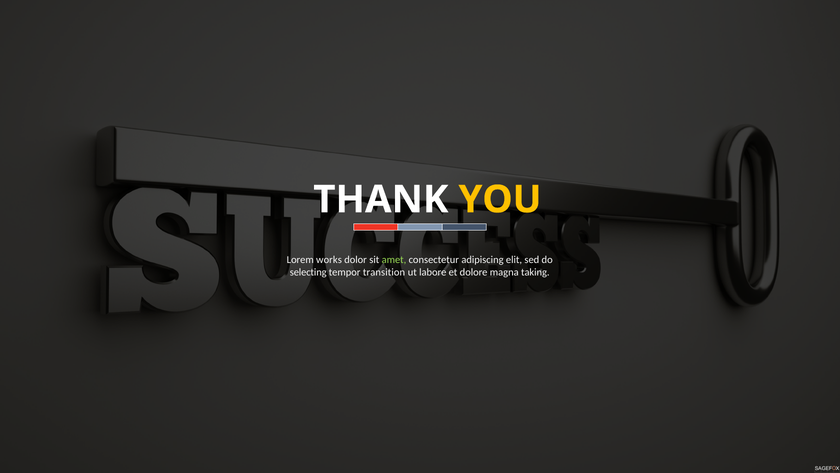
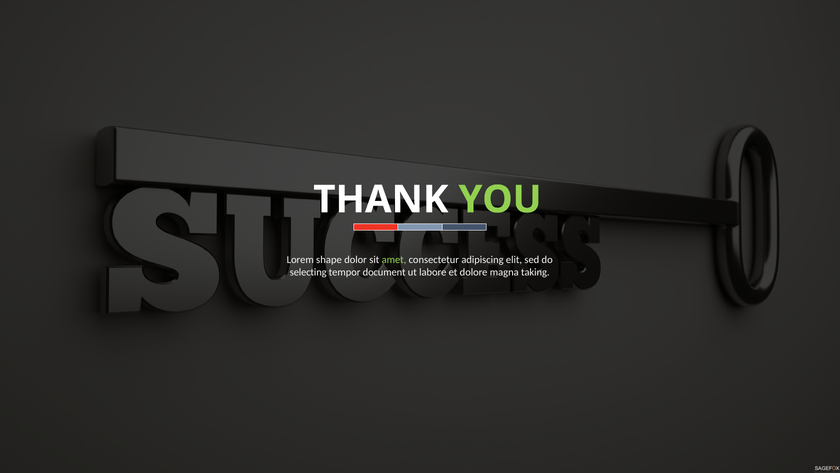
YOU colour: yellow -> light green (500, 199)
works: works -> shape (329, 259)
transition: transition -> document (384, 272)
